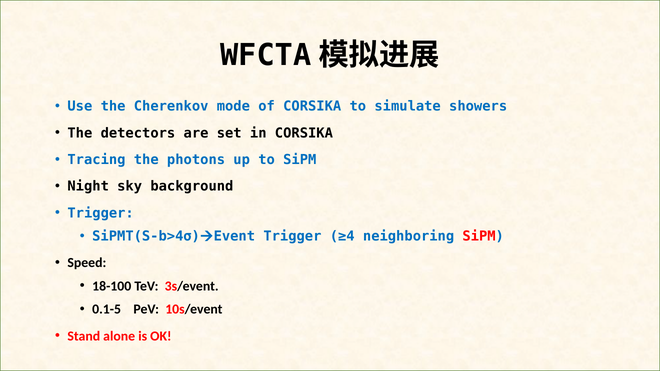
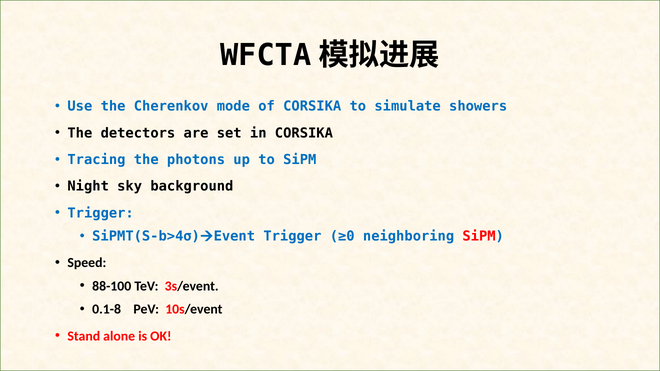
≥4: ≥4 -> ≥0 (342, 236)
18-100: 18-100 -> 88-100 (112, 286)
0.1-5: 0.1-5 -> 0.1-8 (107, 310)
